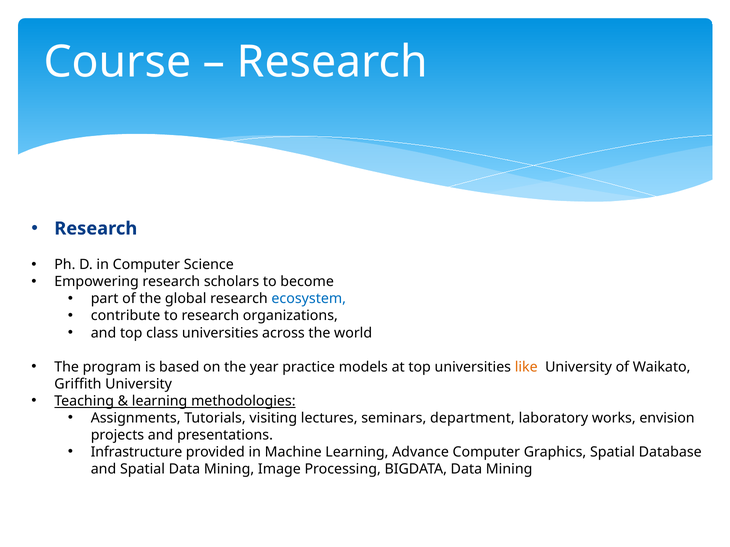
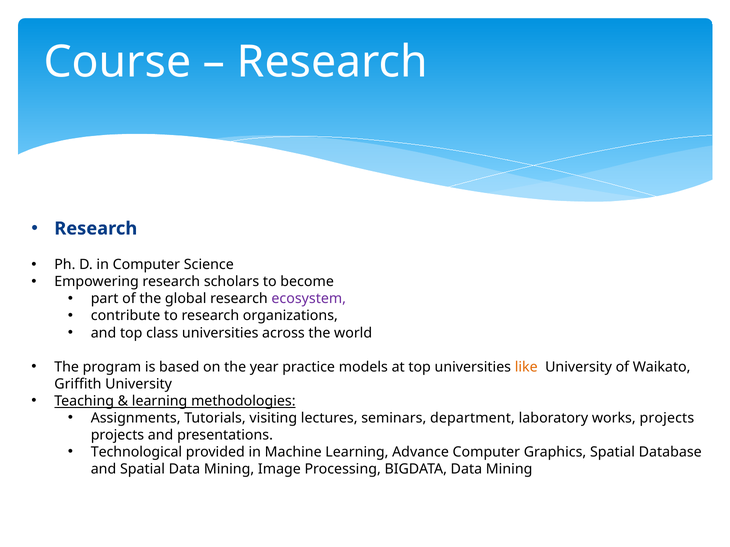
ecosystem colour: blue -> purple (309, 299)
works envision: envision -> projects (667, 418)
Infrastructure: Infrastructure -> Technological (136, 452)
